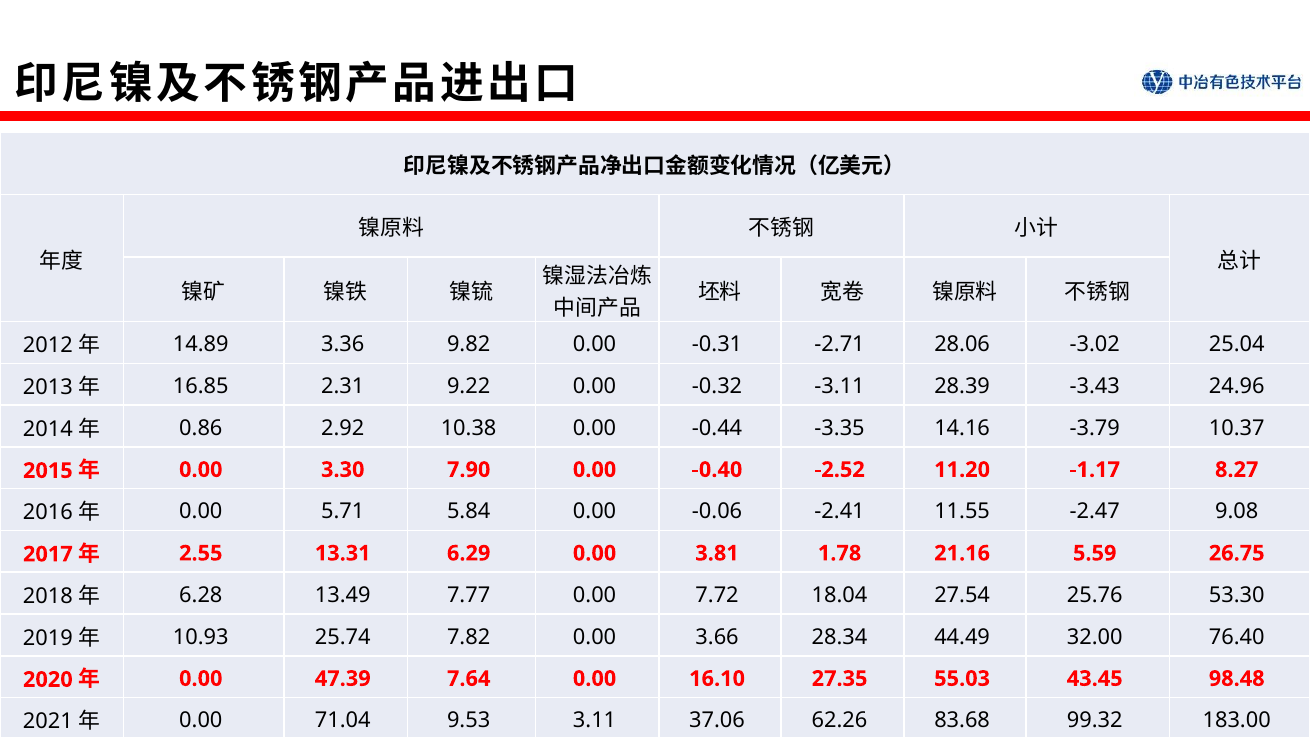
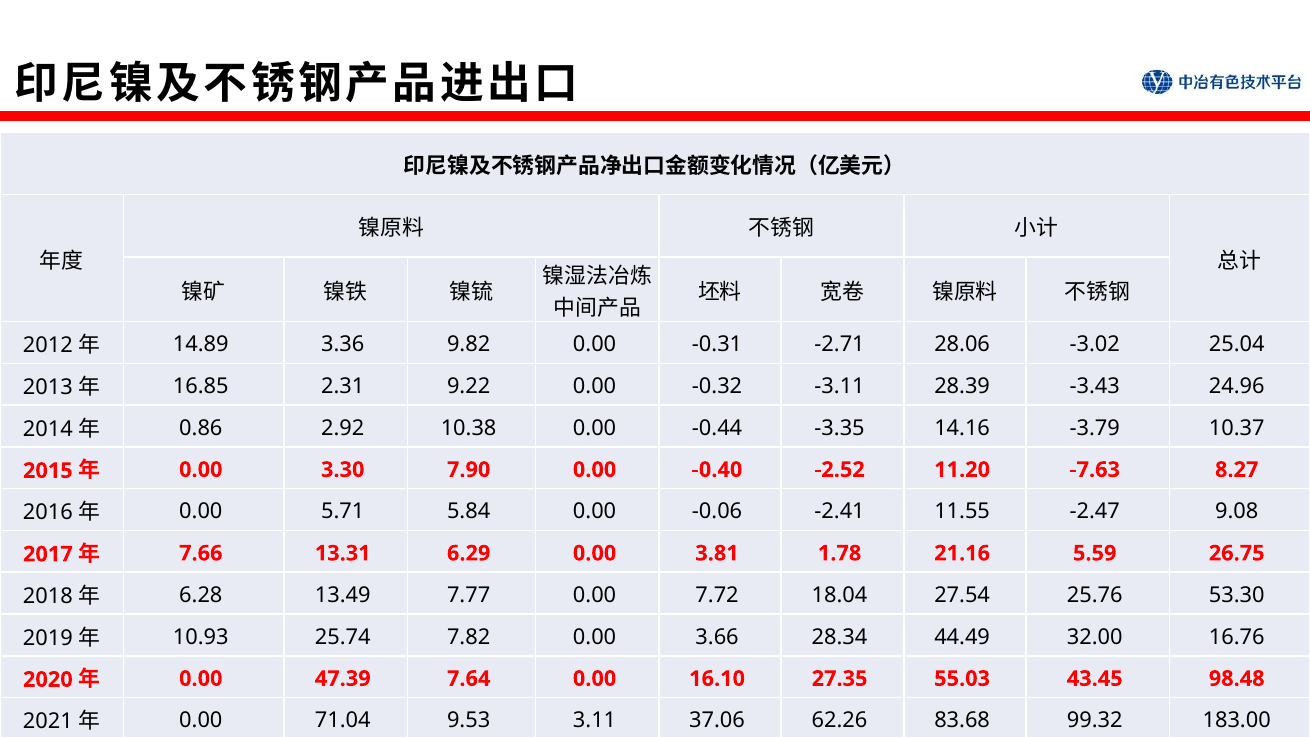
-1.17: -1.17 -> -7.63 (1095, 470)
2.55: 2.55 -> 7.66 (201, 553)
76.40: 76.40 -> 16.76 (1237, 637)
